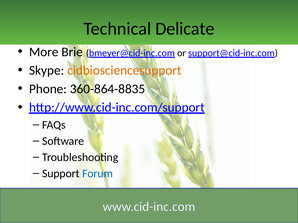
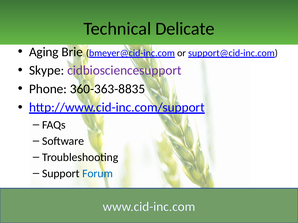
More: More -> Aging (44, 52)
cidbiosciencesupport colour: orange -> purple (124, 71)
360-864-8835: 360-864-8835 -> 360-363-8835 (108, 89)
